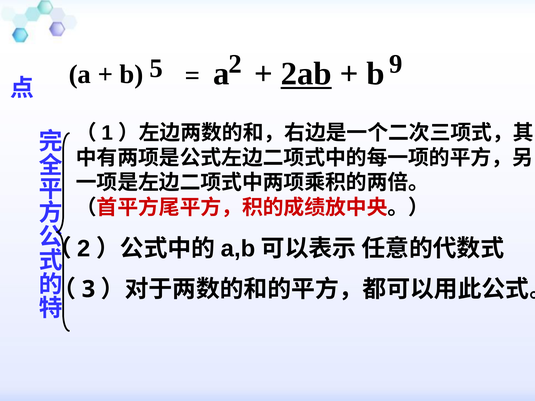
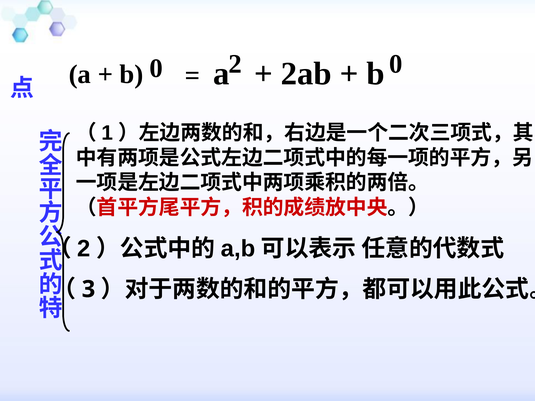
2 9: 9 -> 0 (396, 64)
b 5: 5 -> 0 (156, 68)
2ab underline: present -> none (306, 74)
